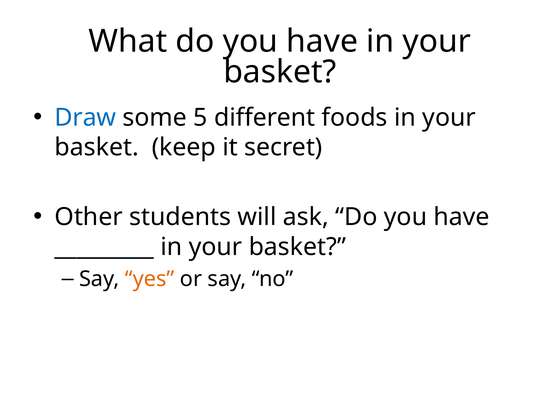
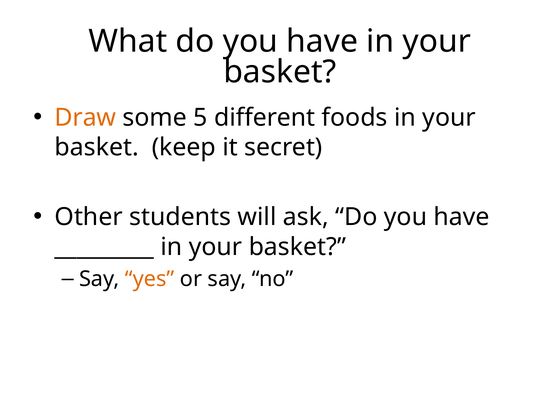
Draw colour: blue -> orange (85, 117)
